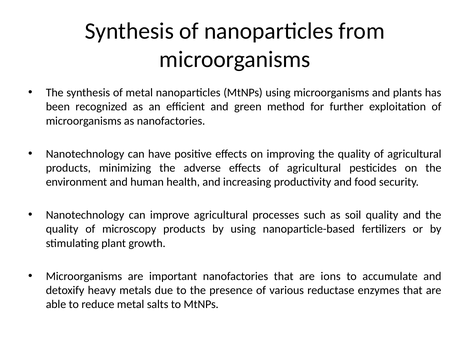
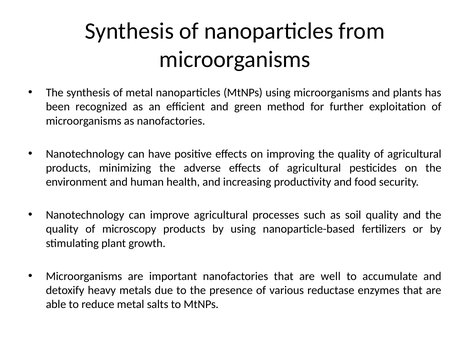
ions: ions -> well (331, 276)
